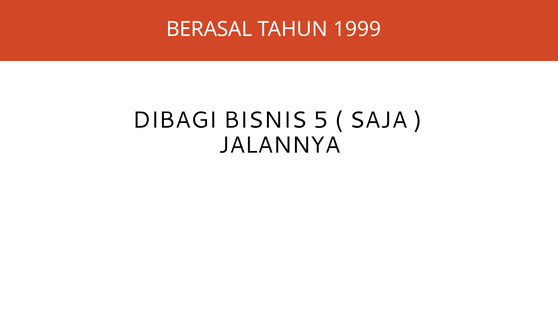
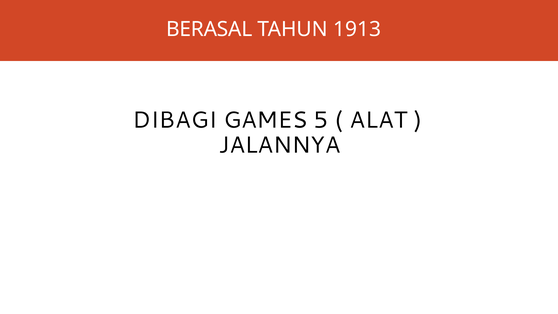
1999: 1999 -> 1913 (357, 29)
BISNIS: BISNIS -> GAMES (265, 120)
SAJA: SAJA -> ALAT (378, 120)
